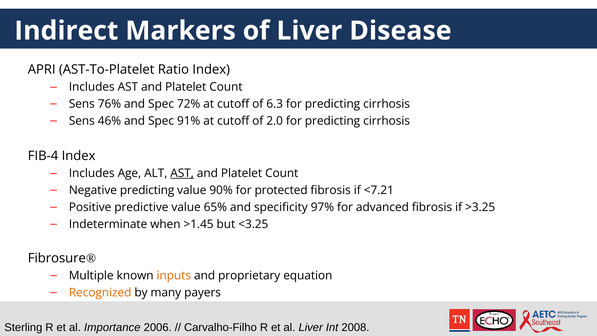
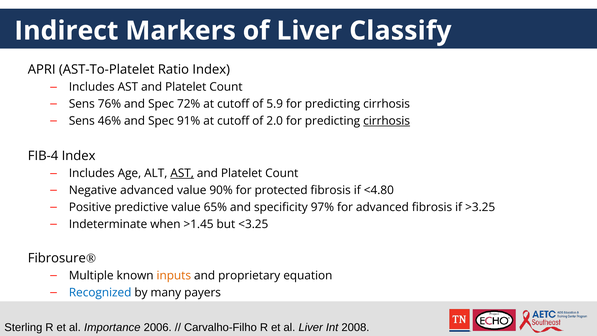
Disease: Disease -> Classify (400, 31)
6.3: 6.3 -> 5.9 (275, 104)
cirrhosis underline: none -> present (387, 121)
Negative predicting: predicting -> advanced (147, 190)
<7.21: <7.21 -> <4.80 (379, 190)
Recognized colour: orange -> blue (100, 292)
